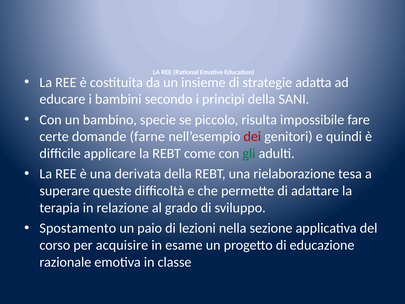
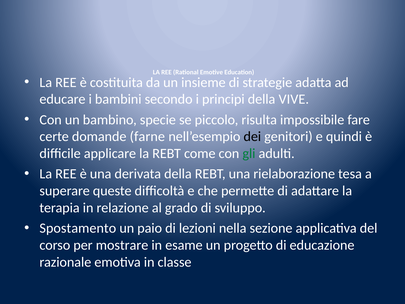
SANI: SANI -> VIVE (294, 99)
dei colour: red -> black (252, 137)
acquisire: acquisire -> mostrare (122, 245)
